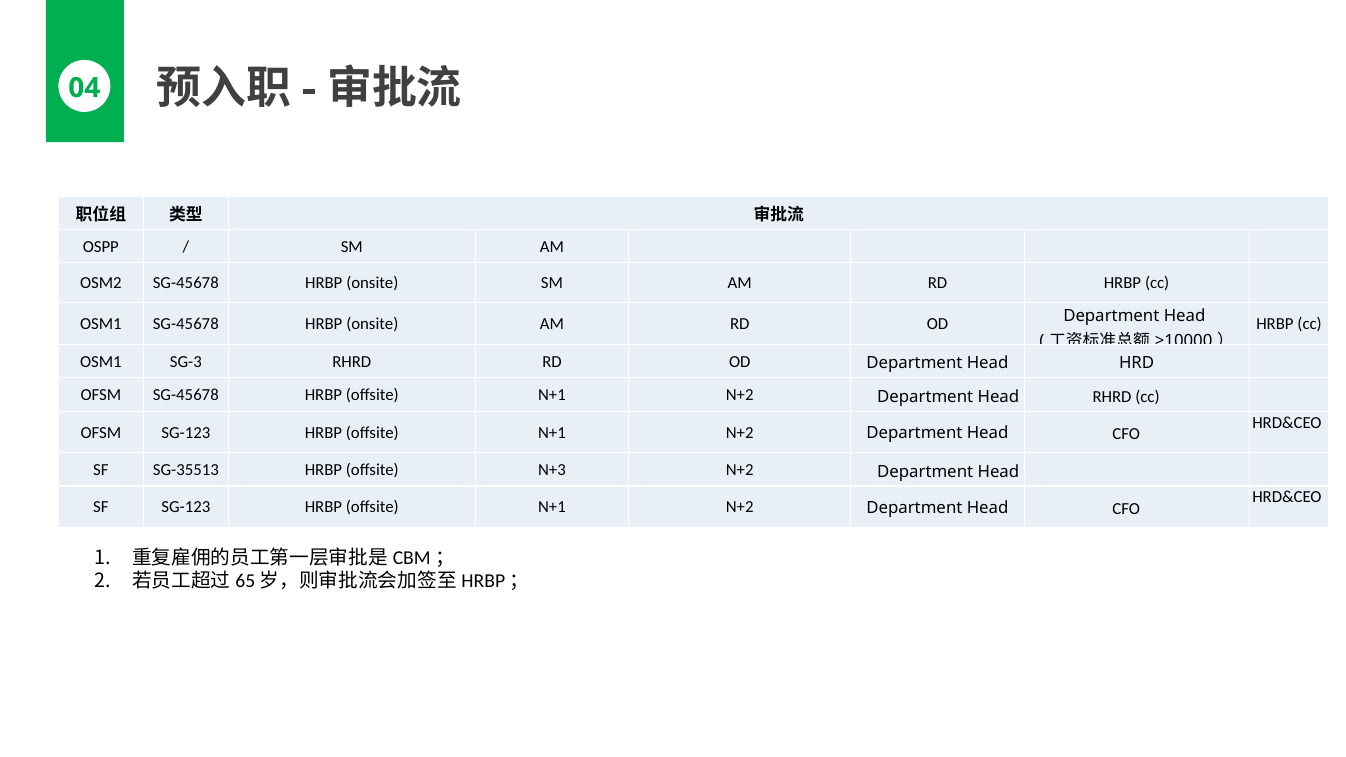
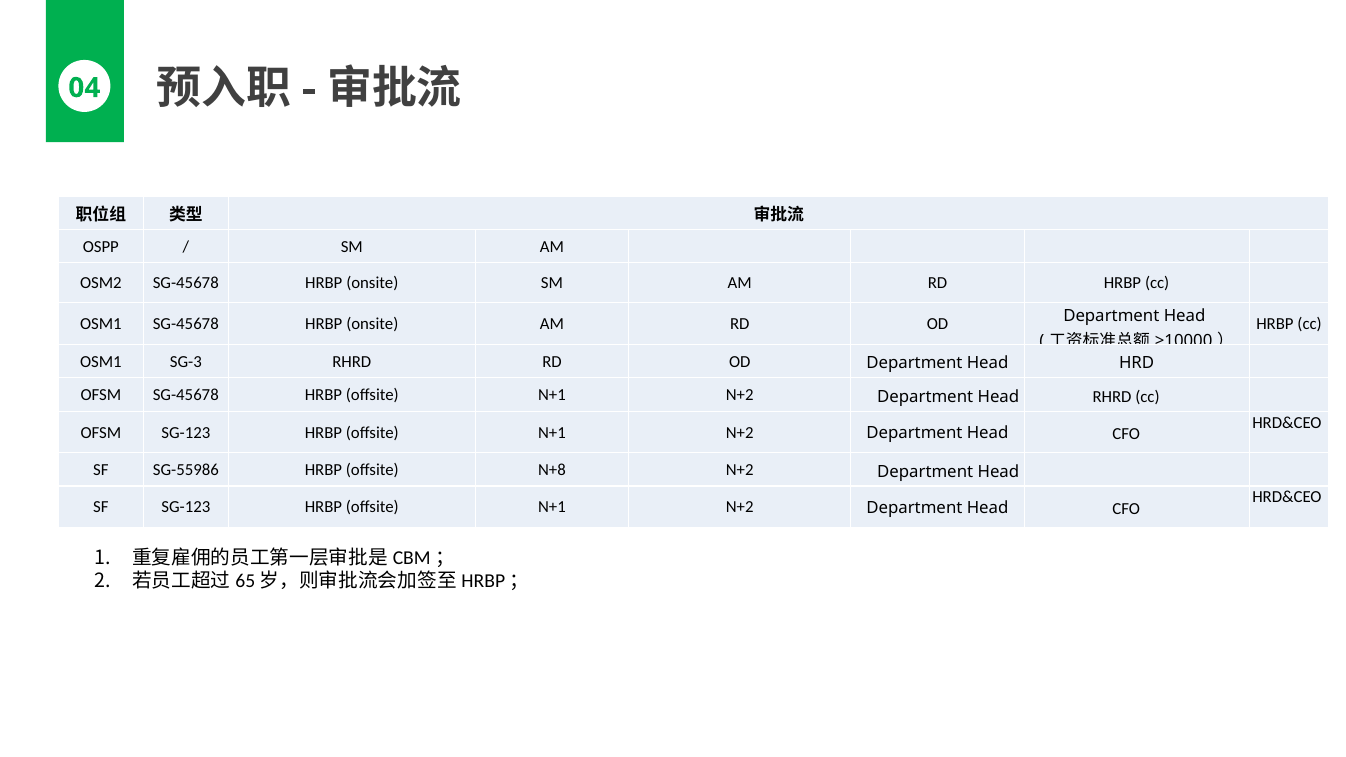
SG-35513: SG-35513 -> SG-55986 (186, 470)
N+3: N+3 -> N+8 (552, 470)
